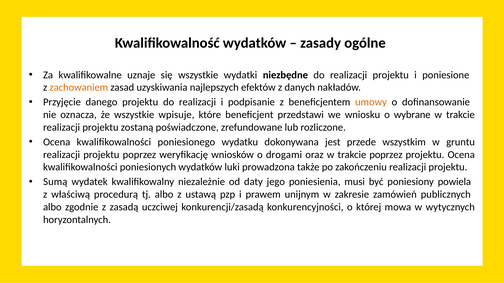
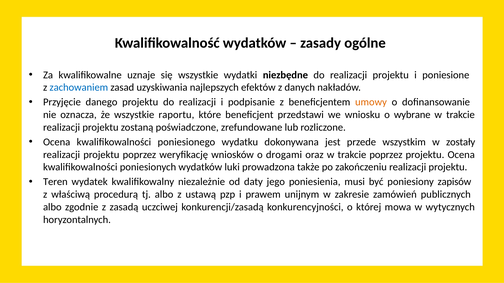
zachowaniem colour: orange -> blue (79, 88)
wpisuje: wpisuje -> raportu (176, 115)
gruntu: gruntu -> zostały (461, 142)
Sumą: Sumą -> Teren (55, 182)
powiela: powiela -> zapisów (454, 182)
